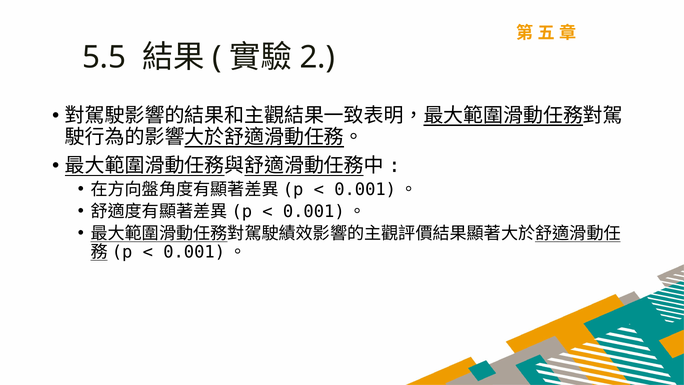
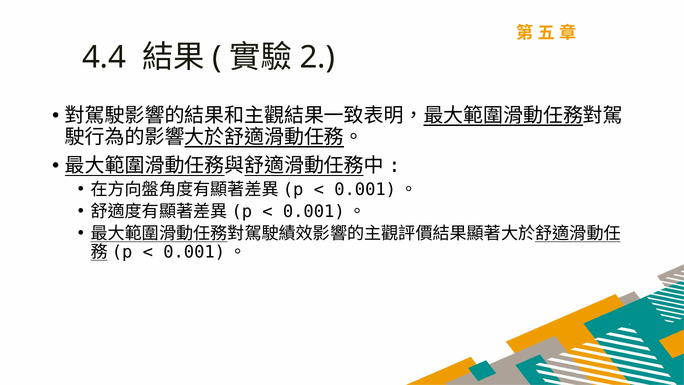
5.5: 5.5 -> 4.4 (104, 57)
